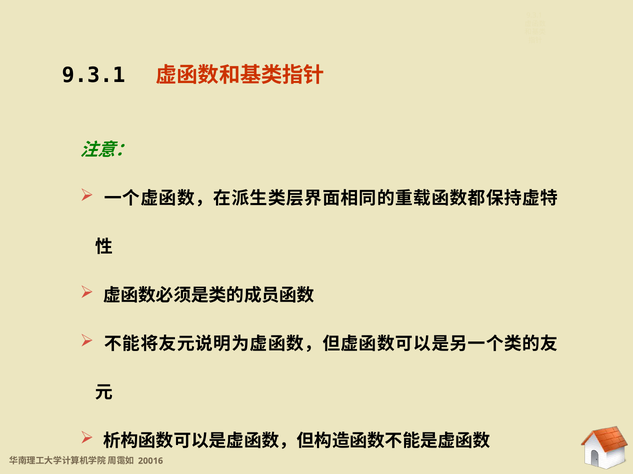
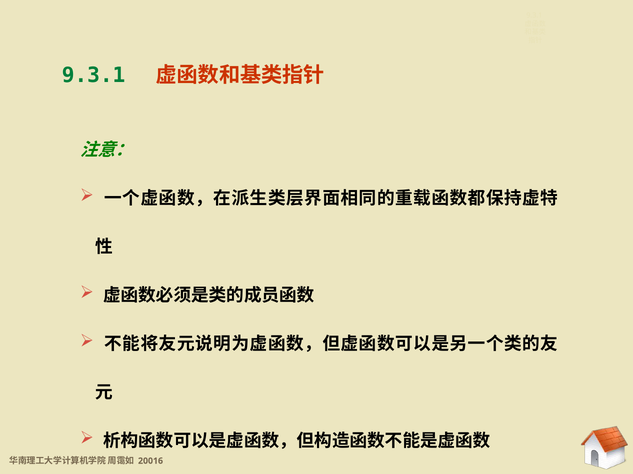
9.3.1 colour: black -> green (94, 75)
